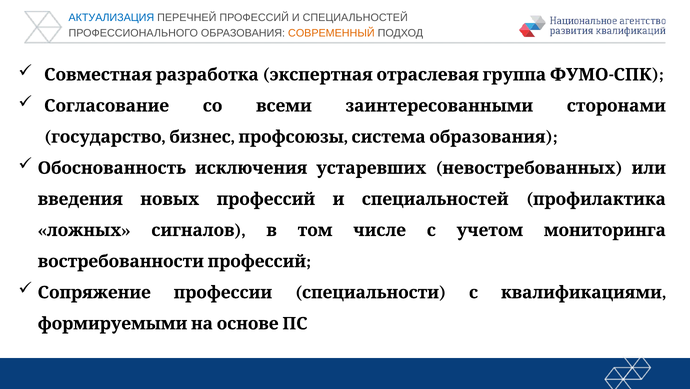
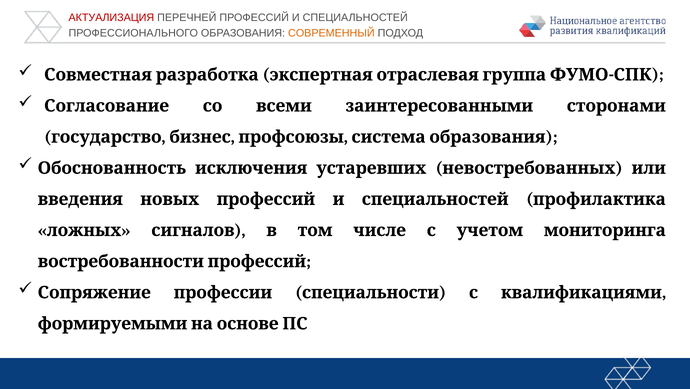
АКТУАЛИЗАЦИЯ colour: blue -> red (111, 18)
